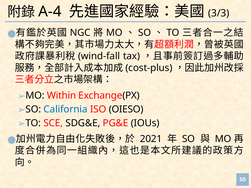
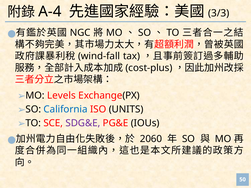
Within: Within -> Levels (61, 96)
OIESO: OIESO -> UNITS (126, 109)
SDG&E colour: black -> purple (83, 123)
2021: 2021 -> 2060 (151, 139)
